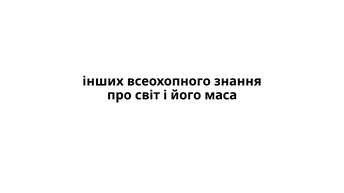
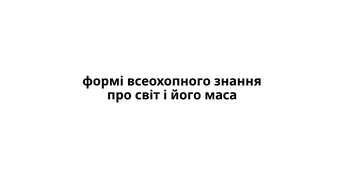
інших: інших -> формі (103, 81)
